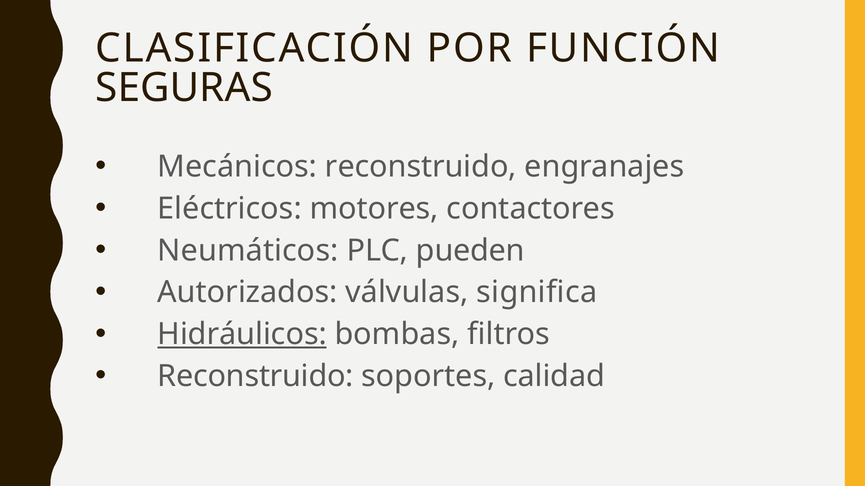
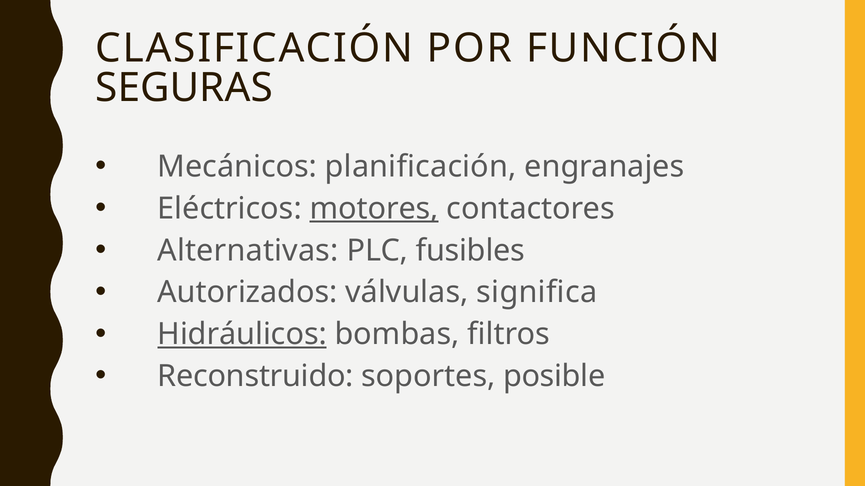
Mecánicos reconstruido: reconstruido -> planificación (421, 167)
motores underline: none -> present (374, 209)
Neumáticos: Neumáticos -> Alternativas (248, 251)
pueden: pueden -> fusibles (470, 251)
calidad: calidad -> posible (554, 377)
